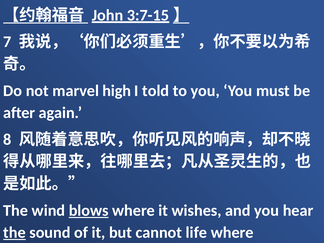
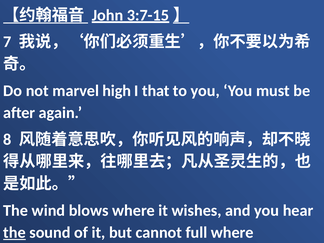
told: told -> that (156, 91)
blows underline: present -> none (89, 210)
life: life -> full (196, 233)
